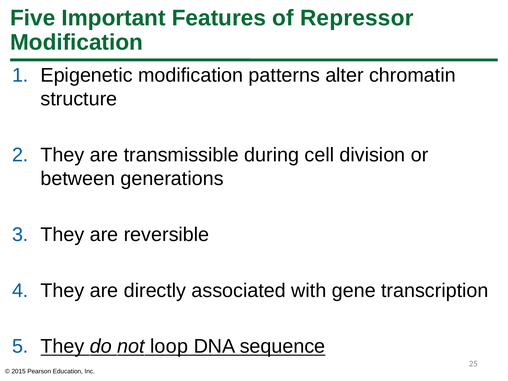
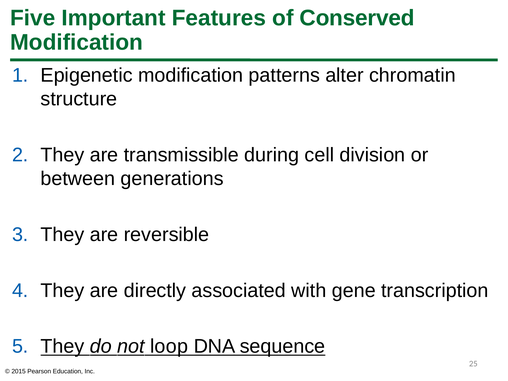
Repressor: Repressor -> Conserved (357, 18)
